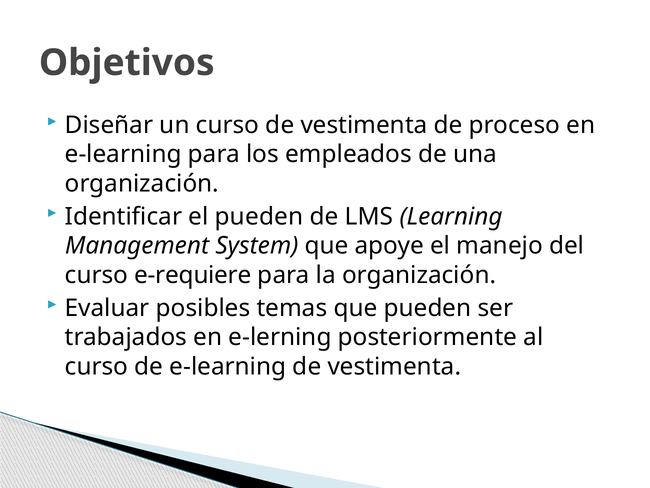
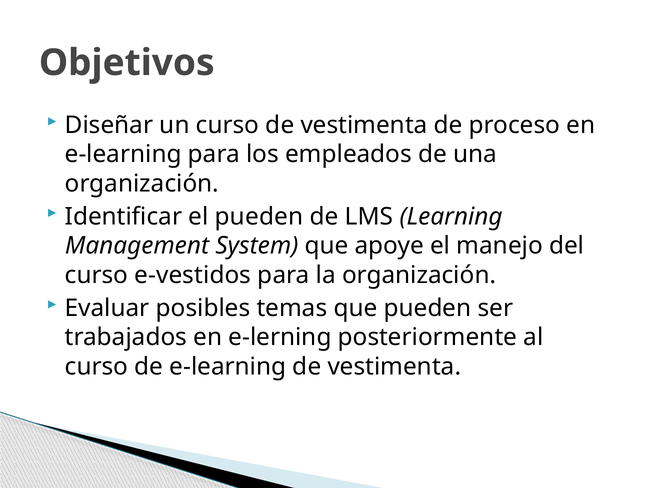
e-requiere: e-requiere -> e-vestidos (193, 275)
